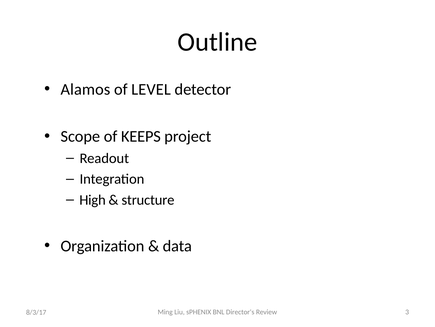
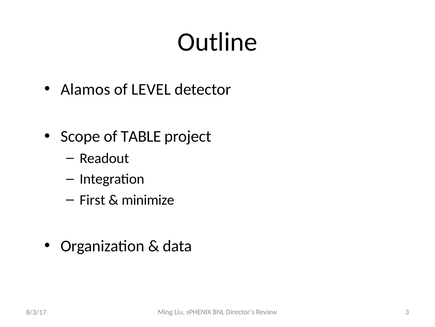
KEEPS: KEEPS -> TABLE (141, 136)
High: High -> First (92, 200)
structure: structure -> minimize (148, 200)
